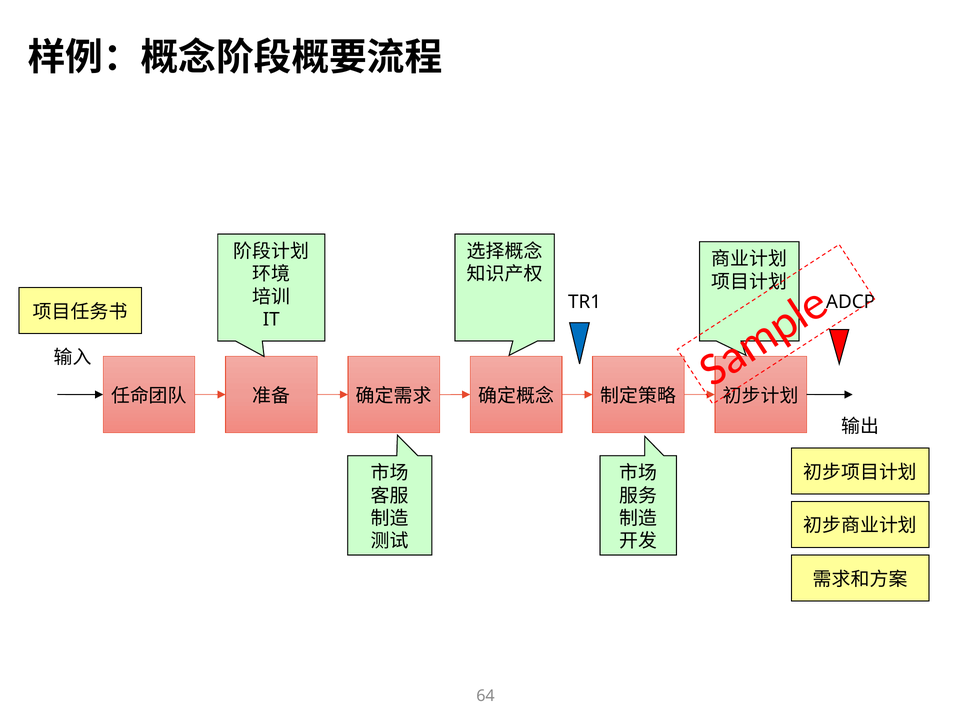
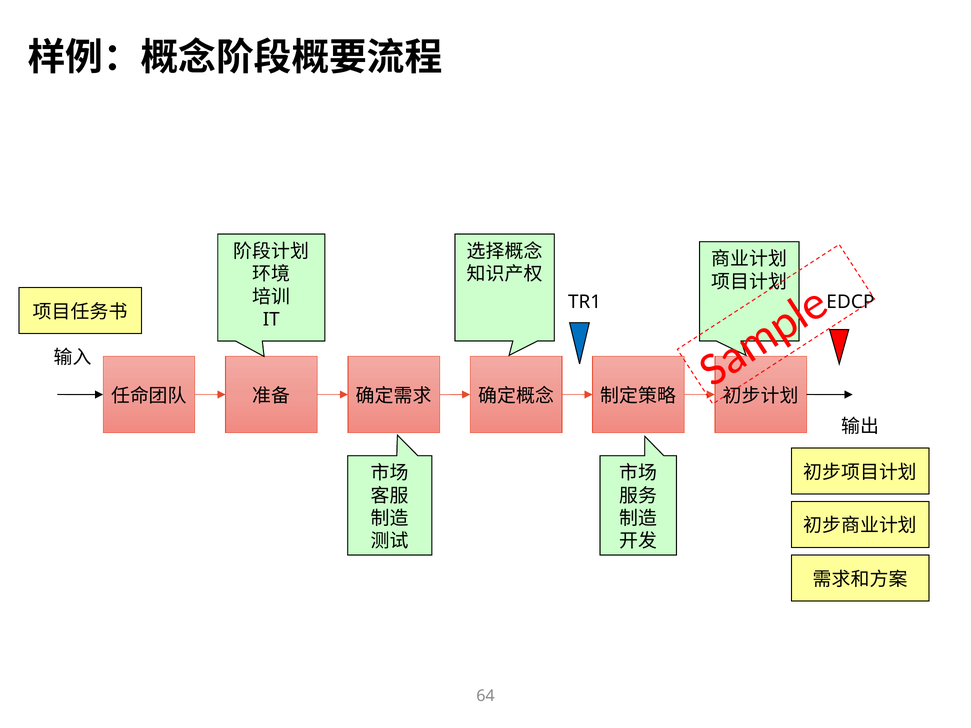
ADCP: ADCP -> EDCP (850, 302)
